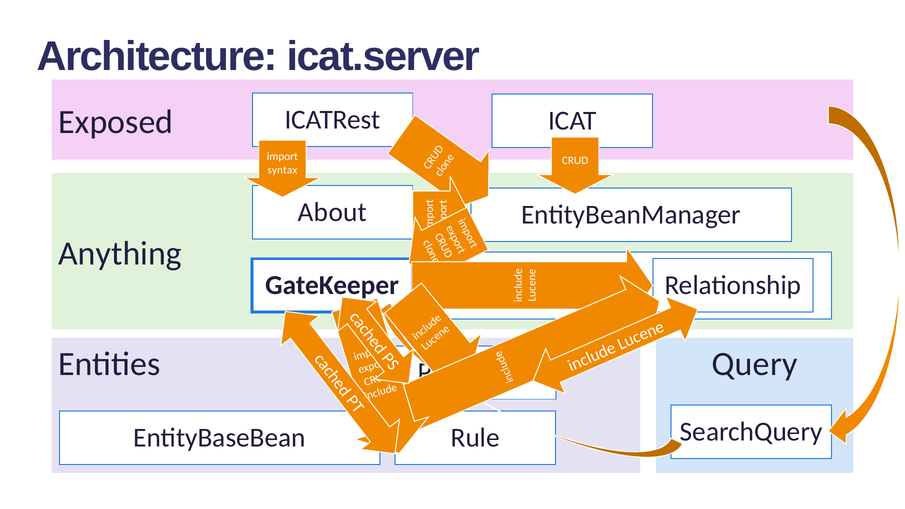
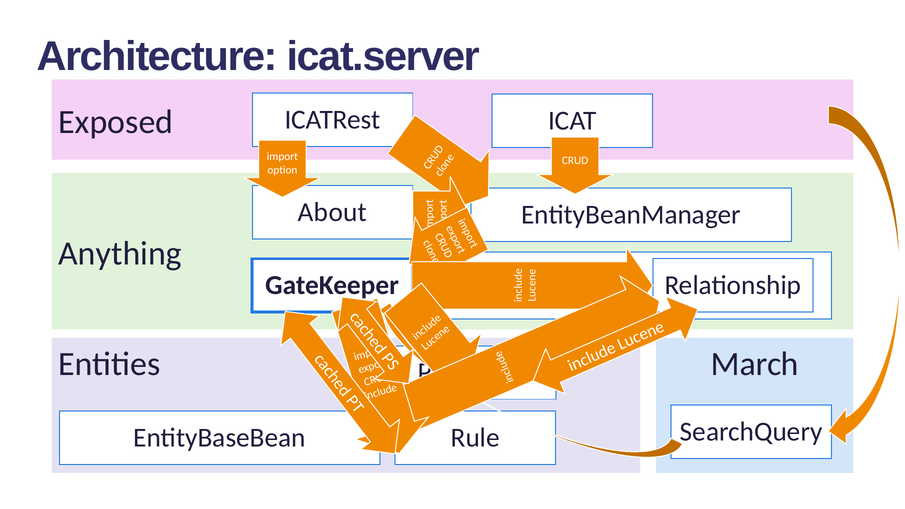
syntax: syntax -> option (282, 170)
Query: Query -> March (755, 364)
